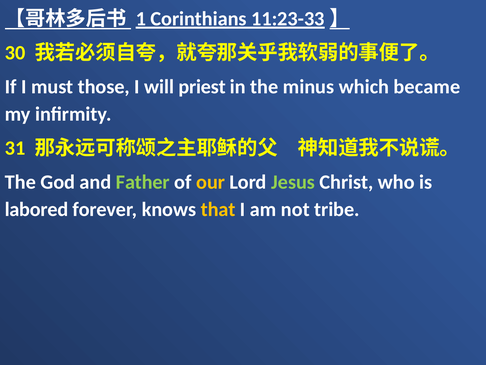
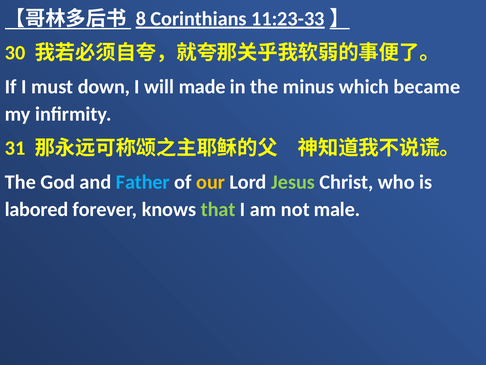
1: 1 -> 8 (141, 19)
those: those -> down (104, 87)
priest: priest -> made (202, 87)
Father colour: light green -> light blue (143, 182)
that colour: yellow -> light green (218, 209)
tribe: tribe -> male (337, 209)
